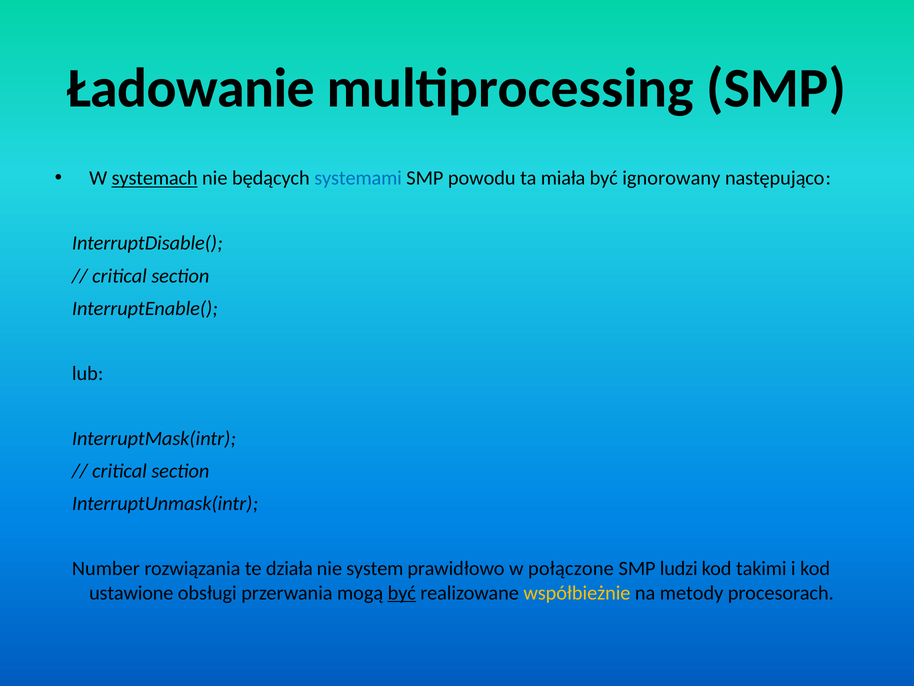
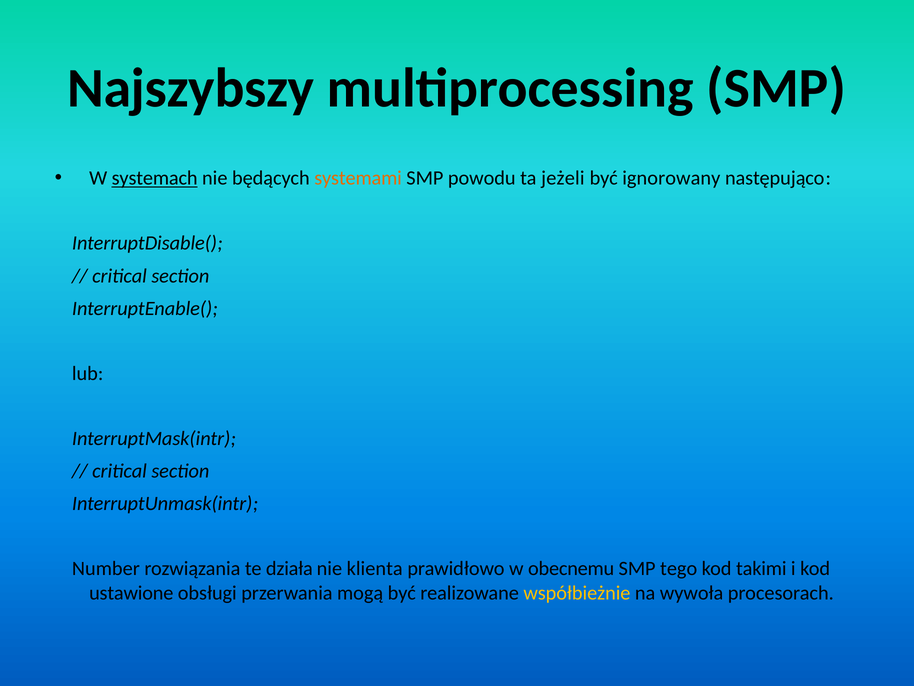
Ładowanie: Ładowanie -> Najszybszy (191, 88)
systemami colour: blue -> orange (358, 178)
miała: miała -> jeżeli (563, 178)
system: system -> klienta (375, 568)
połączone: połączone -> obecnemu (571, 568)
ludzi: ludzi -> tego (679, 568)
być underline: present -> none (402, 592)
metody: metody -> wywoła (692, 592)
